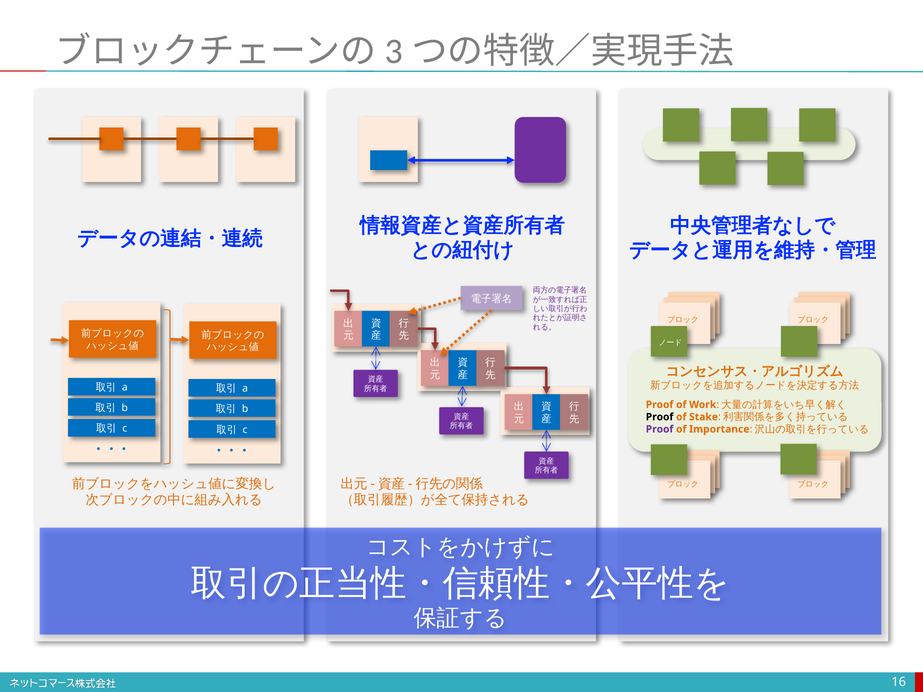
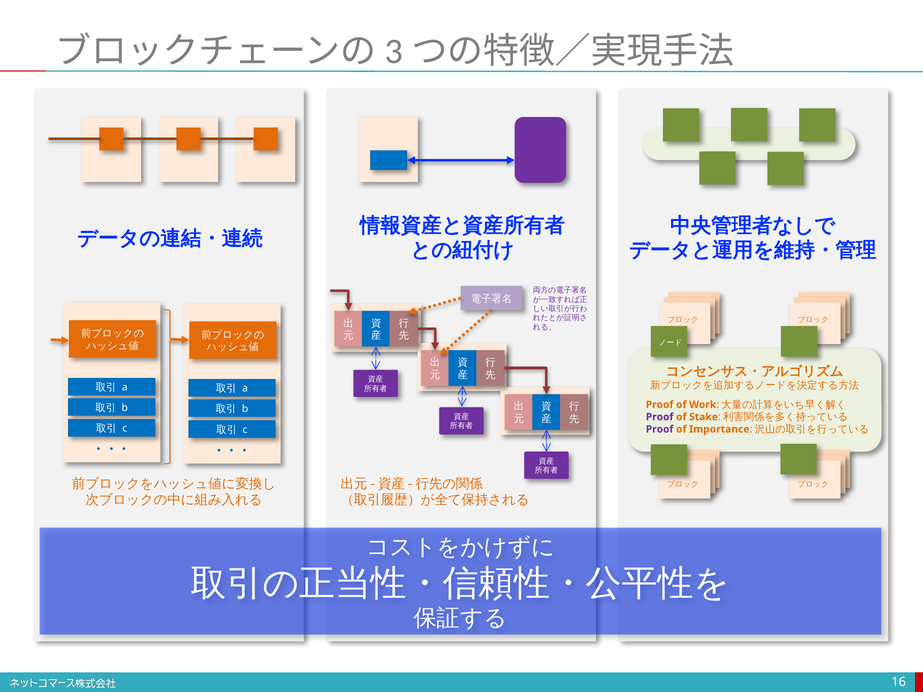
Proof colour: black -> purple (660, 417)
